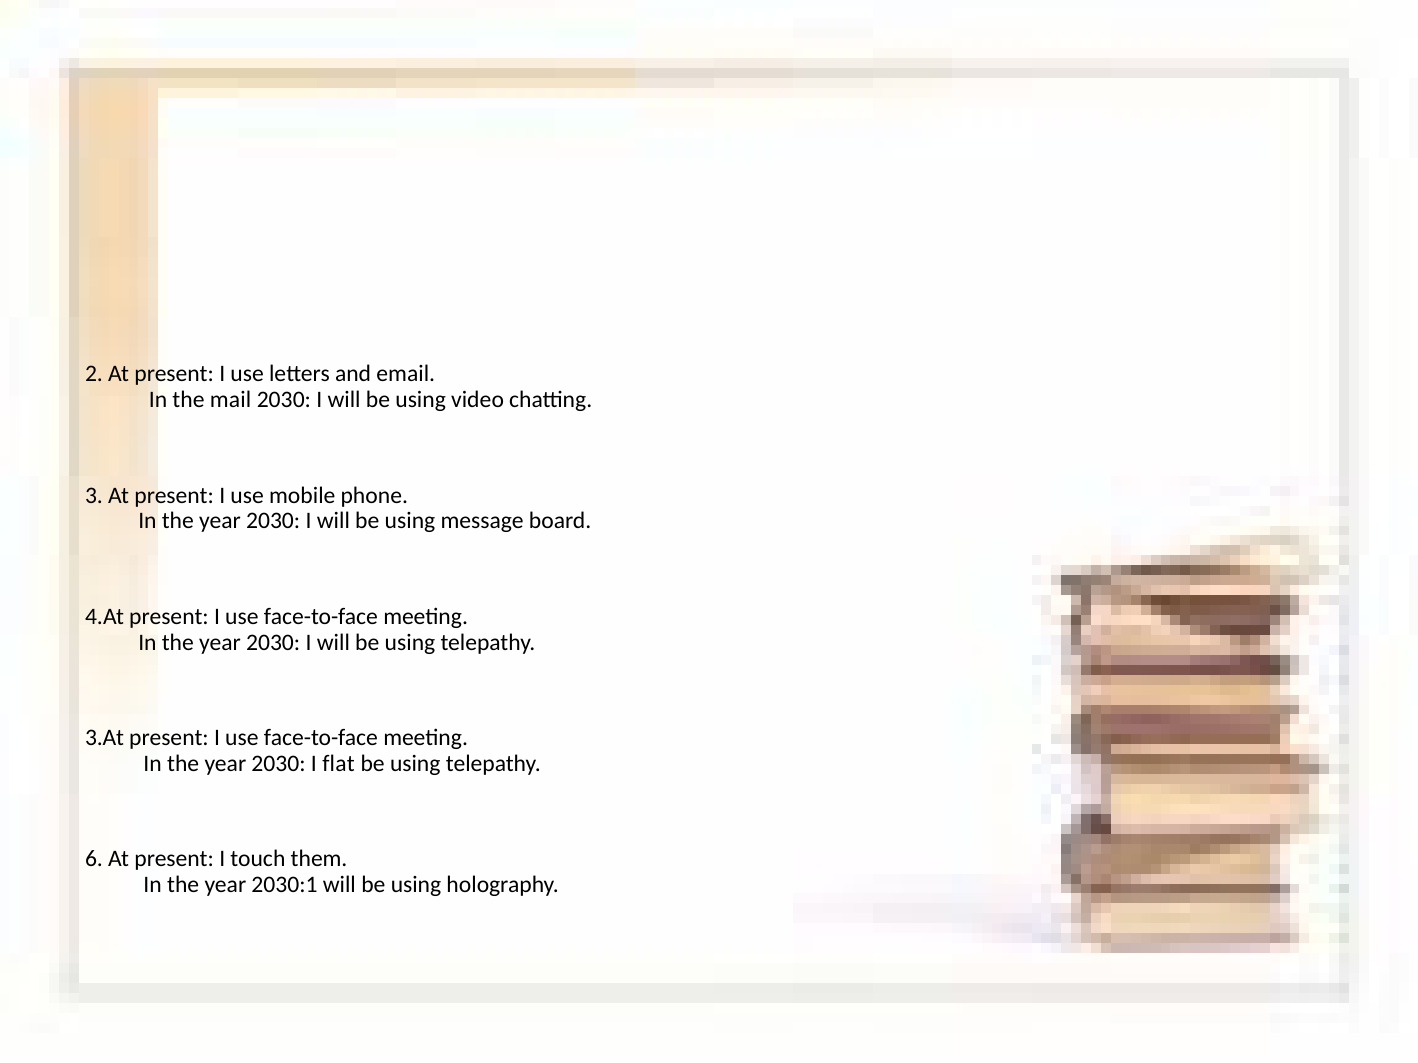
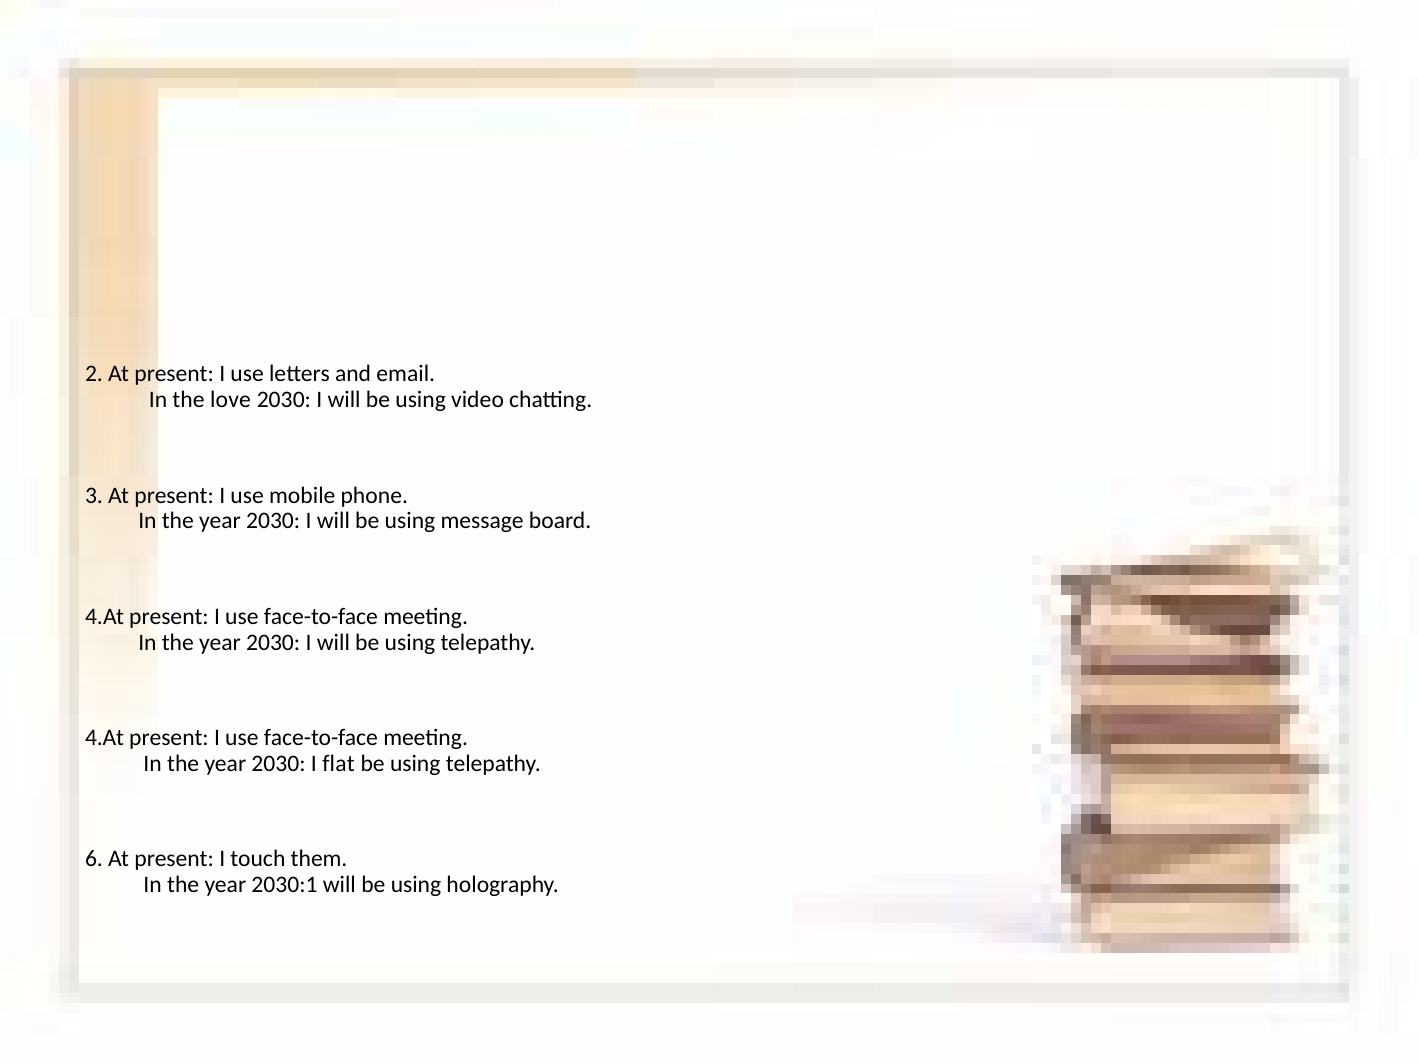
mail: mail -> love (231, 400)
3.At: 3.At -> 4.At (105, 738)
